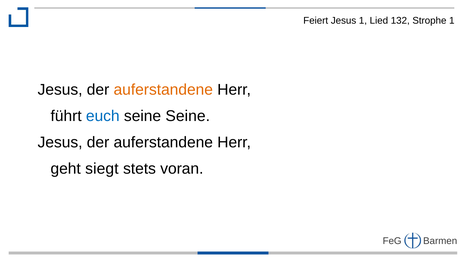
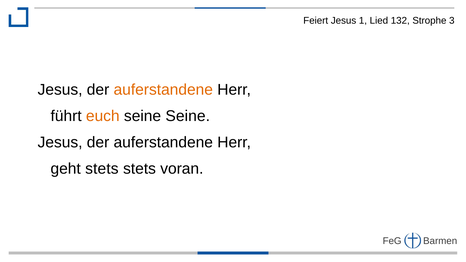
Strophe 1: 1 -> 3 (452, 21)
euch colour: blue -> orange (103, 116)
geht siegt: siegt -> stets (102, 169)
